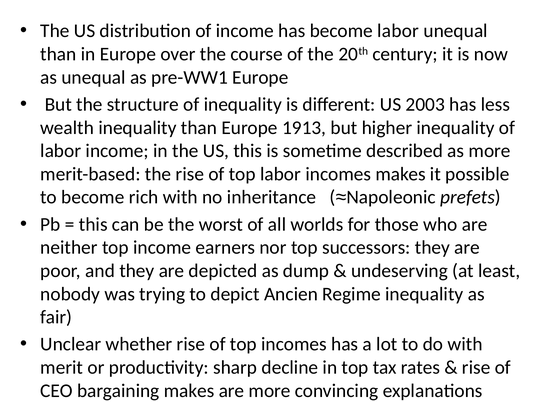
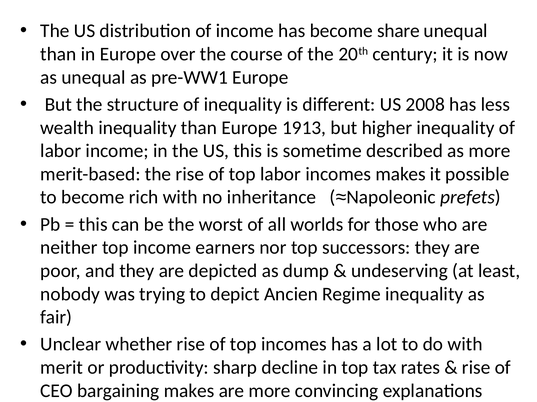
become labor: labor -> share (398, 31)
2003: 2003 -> 2008 (425, 105)
